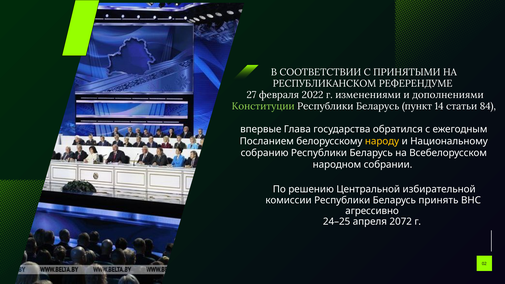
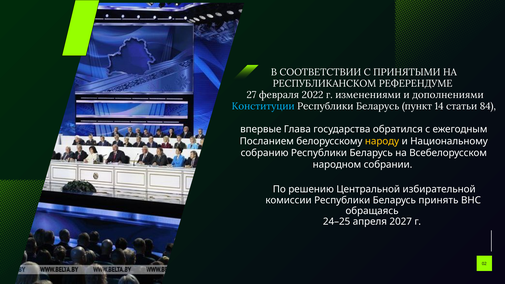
Конституции colour: light green -> light blue (263, 106)
агрессивно: агрессивно -> обращаясь (372, 211)
2072: 2072 -> 2027 (401, 222)
